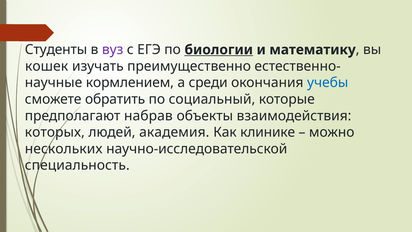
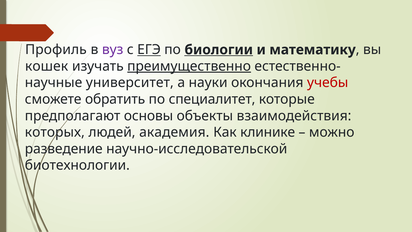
Студенты: Студенты -> Профиль (56, 50)
ЕГЭ underline: none -> present (149, 50)
преимущественно underline: none -> present (189, 66)
кормлением: кормлением -> университет (130, 83)
среди: среди -> науки (208, 83)
учебы colour: blue -> red (328, 83)
социальный: социальный -> специалитет (212, 99)
набрав: набрав -> основы (149, 116)
нескольких: нескольких -> разведение (64, 149)
специальность: специальность -> биотехнологии (77, 165)
